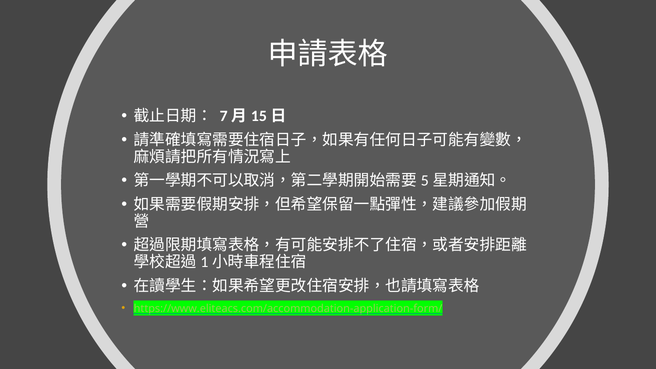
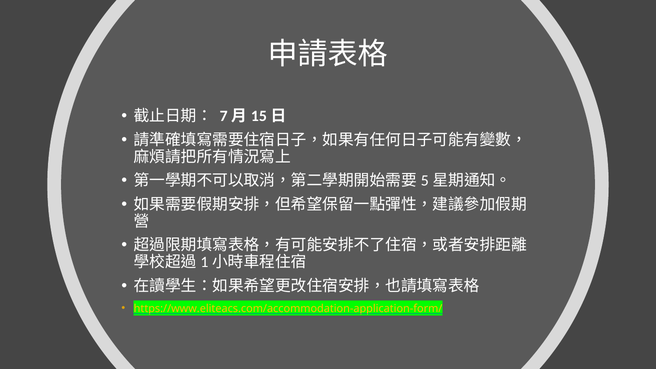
https://www.eliteacs.com/accommodation-application-form/ colour: light green -> yellow (288, 309)
